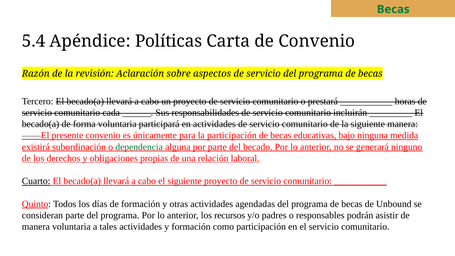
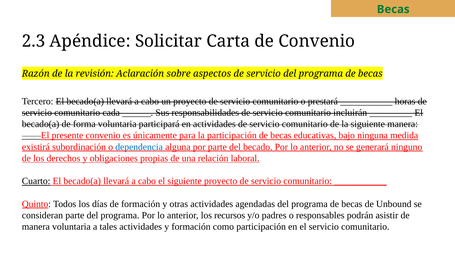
5.4: 5.4 -> 2.3 (34, 41)
Políticas: Políticas -> Solicitar (169, 41)
dependencia colour: green -> blue (139, 147)
